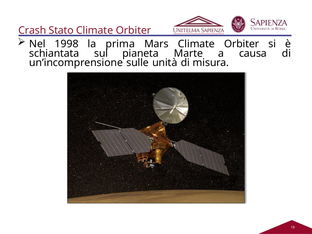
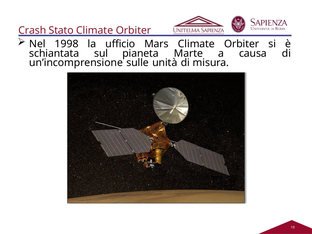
prima: prima -> ufficio (120, 44)
